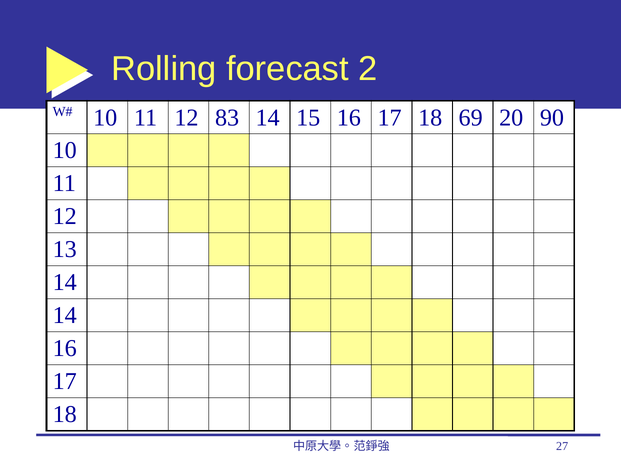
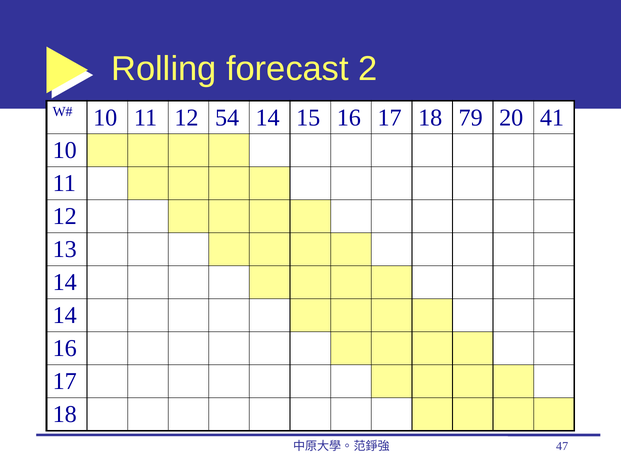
83: 83 -> 54 (227, 117)
69: 69 -> 79 (471, 117)
90: 90 -> 41 (552, 117)
27: 27 -> 47 (562, 446)
